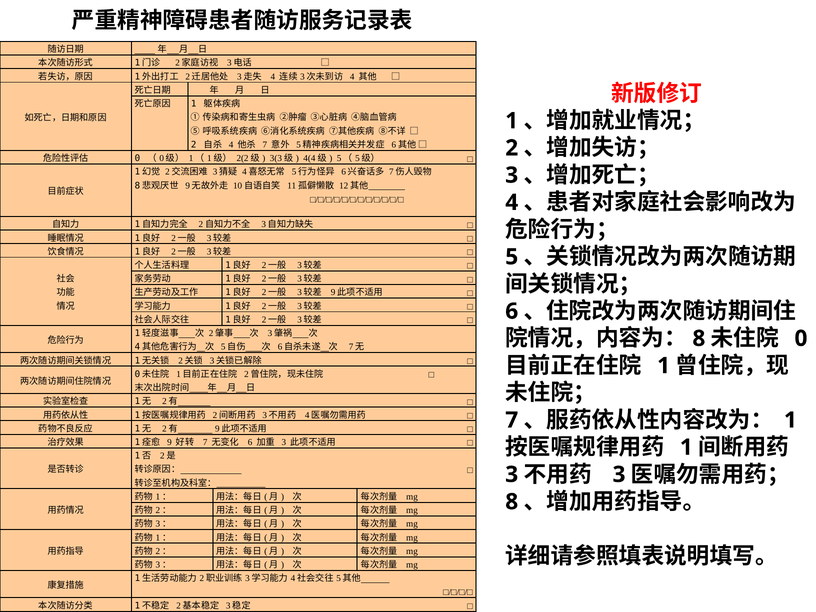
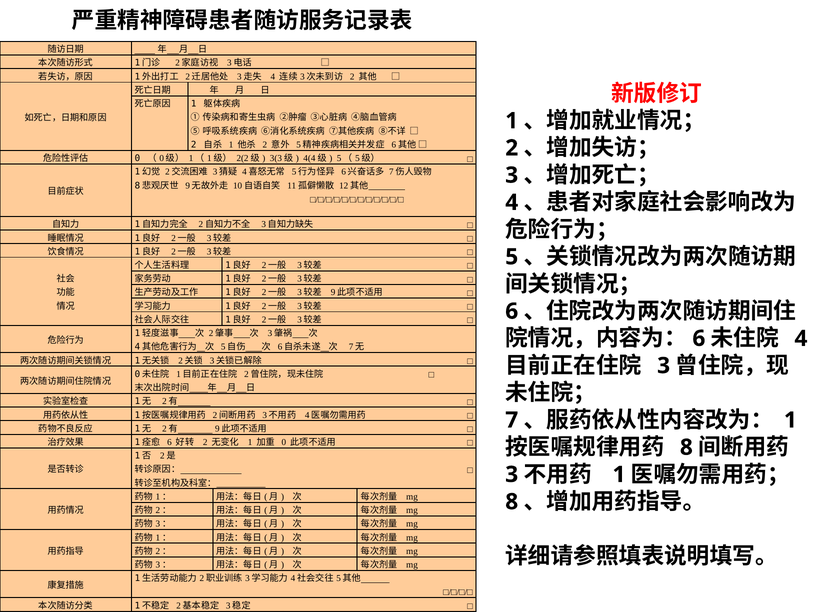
4: 4 -> 2 (352, 77)
4: 4 -> 1 (231, 145)
7: 7 -> 2 (265, 145)
8: 8 -> 6 (699, 338)
0: 0 -> 4 (801, 338)
1: 1 -> 3 (664, 366)
1: 1 -> 8 (686, 447)
9: 9 -> 6 (169, 442)
7: 7 -> 2 (205, 442)
6: 6 -> 1 (250, 442)
3: 3 -> 0 (284, 442)
3: 3 -> 1 (619, 475)
